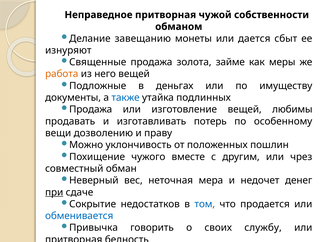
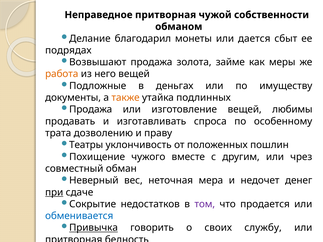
завещанию: завещанию -> благодарил (143, 39)
изнуряют: изнуряют -> подрядах (68, 50)
Священные: Священные -> Возвышают (98, 62)
также colour: blue -> orange (126, 98)
потерь: потерь -> спроса (210, 121)
вещи: вещи -> трата (58, 133)
Можно: Можно -> Театры (86, 145)
том colour: blue -> purple (205, 204)
Привычка underline: none -> present (94, 228)
